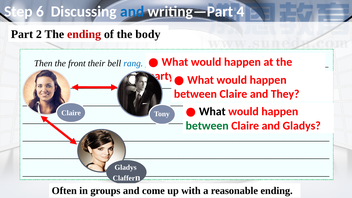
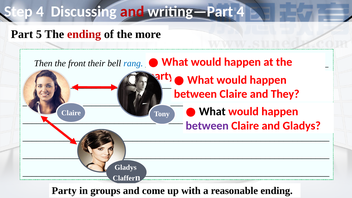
Step 6: 6 -> 4 (40, 12)
and colour: blue -> red (132, 12)
2: 2 -> 5 (39, 34)
body: body -> more (148, 34)
between colour: green -> purple (207, 126)
Often: Often -> Party (64, 191)
